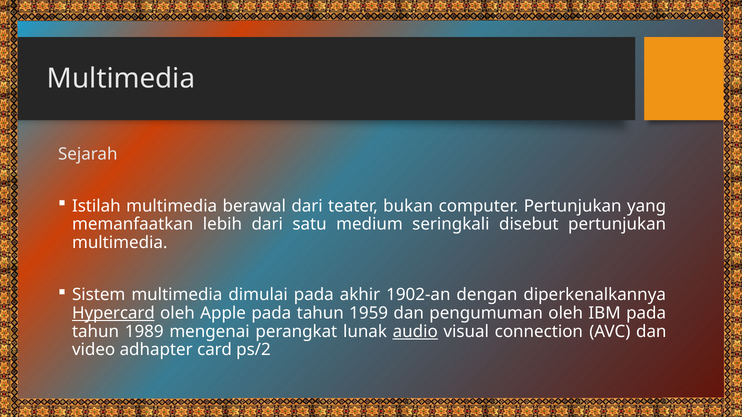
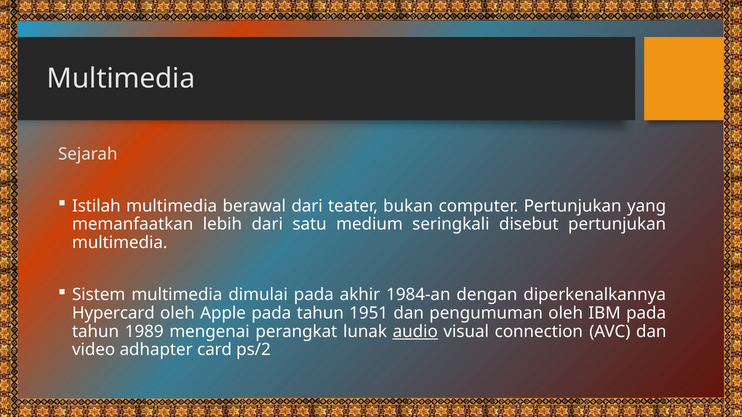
1902-an: 1902-an -> 1984-an (418, 295)
Hypercard underline: present -> none (113, 313)
1959: 1959 -> 1951 (369, 313)
